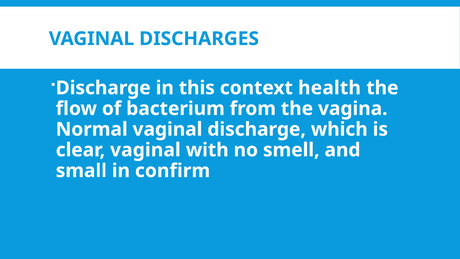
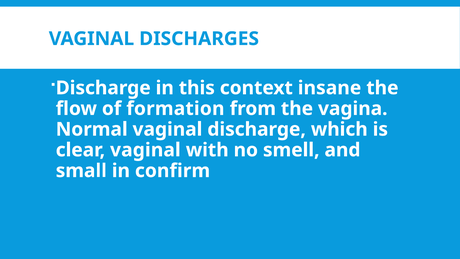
health: health -> insane (330, 88)
bacterium: bacterium -> formation (175, 109)
